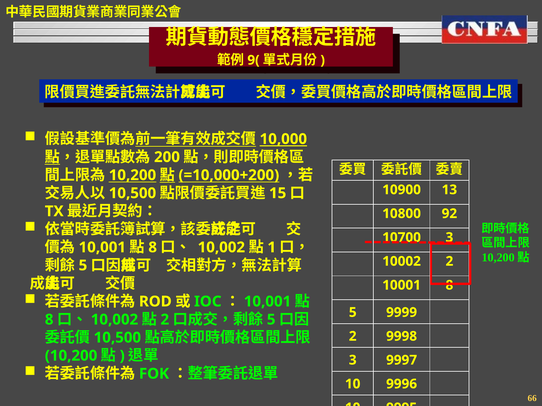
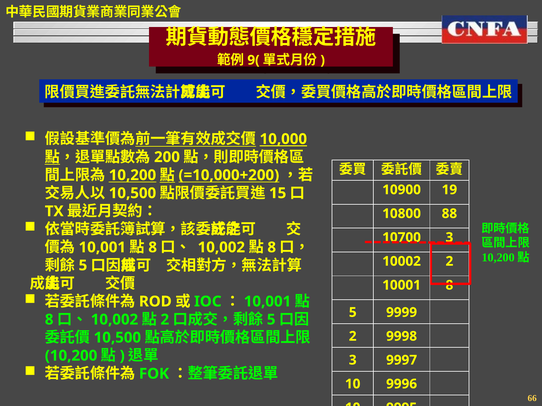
13: 13 -> 19 (449, 190)
92: 92 -> 88 (449, 214)
1: 1 -> 8 (272, 248)
